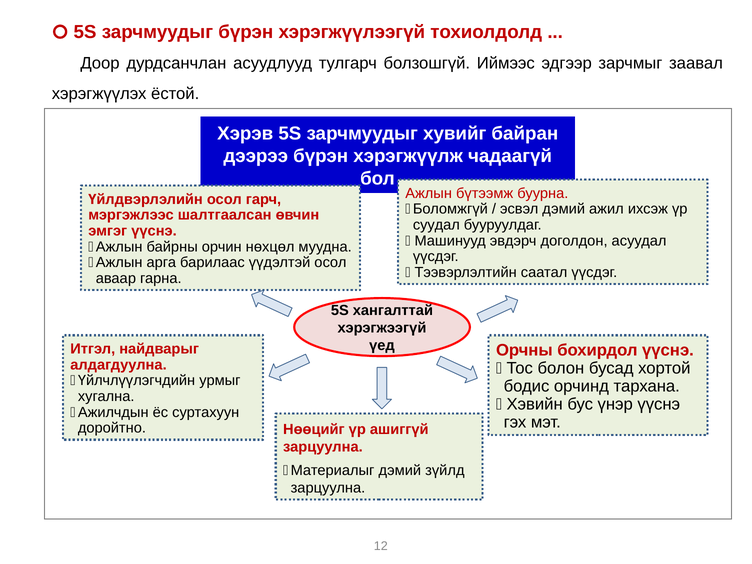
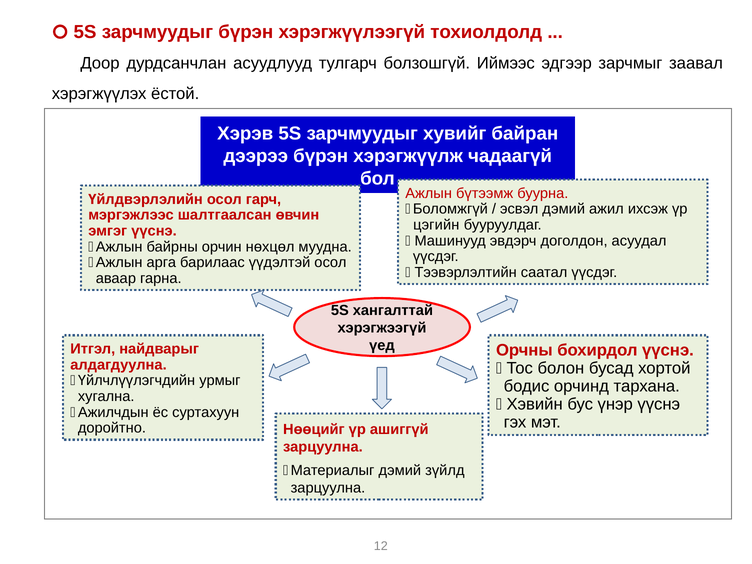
суудал: суудал -> цэгийн (436, 225)
